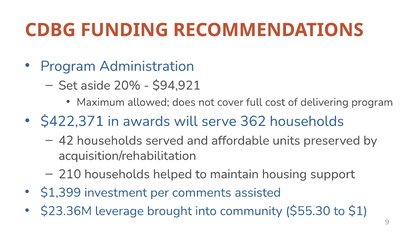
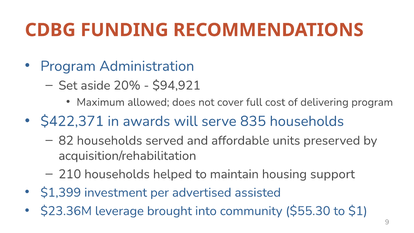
362: 362 -> 835 (253, 121)
42: 42 -> 82 (66, 140)
comments: comments -> advertised (202, 192)
